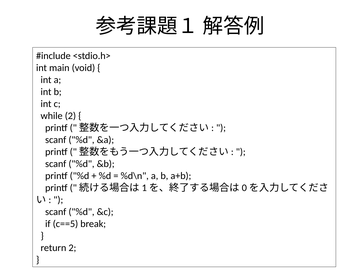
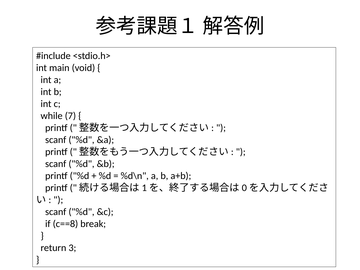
while 2: 2 -> 7 (70, 116)
c==5: c==5 -> c==8 (65, 224)
return 2: 2 -> 3 (72, 248)
